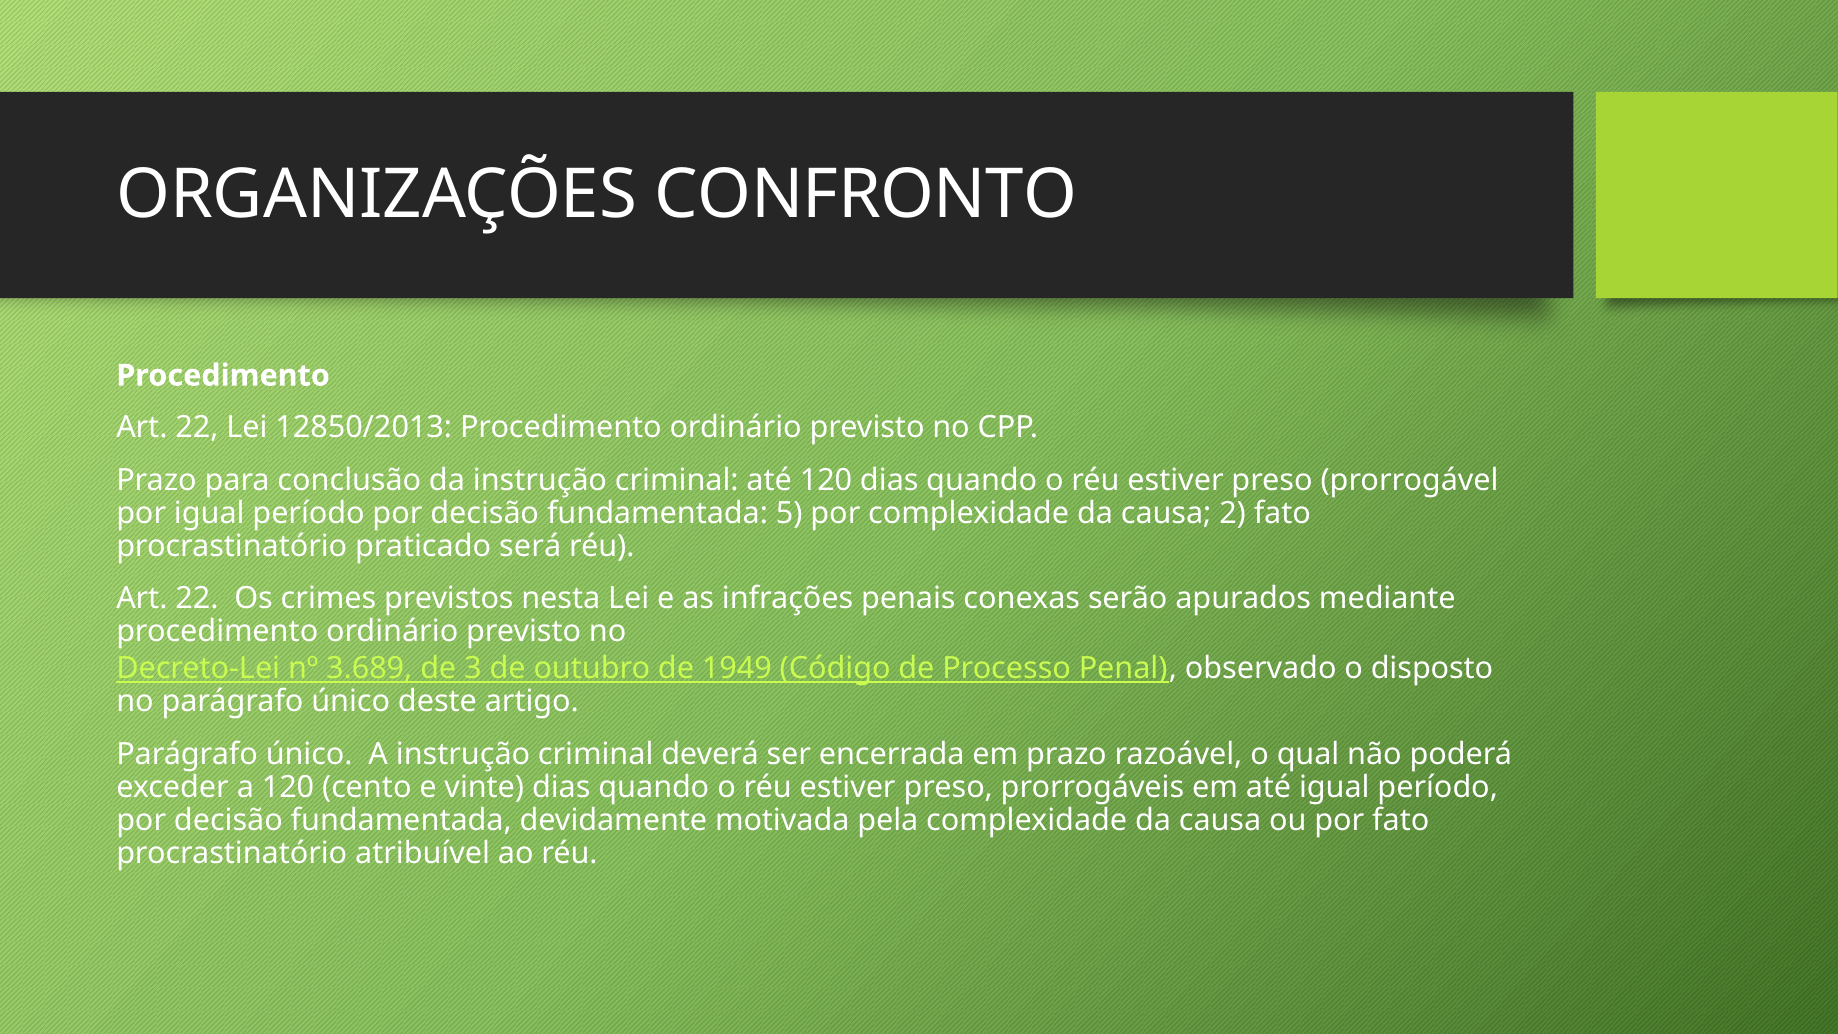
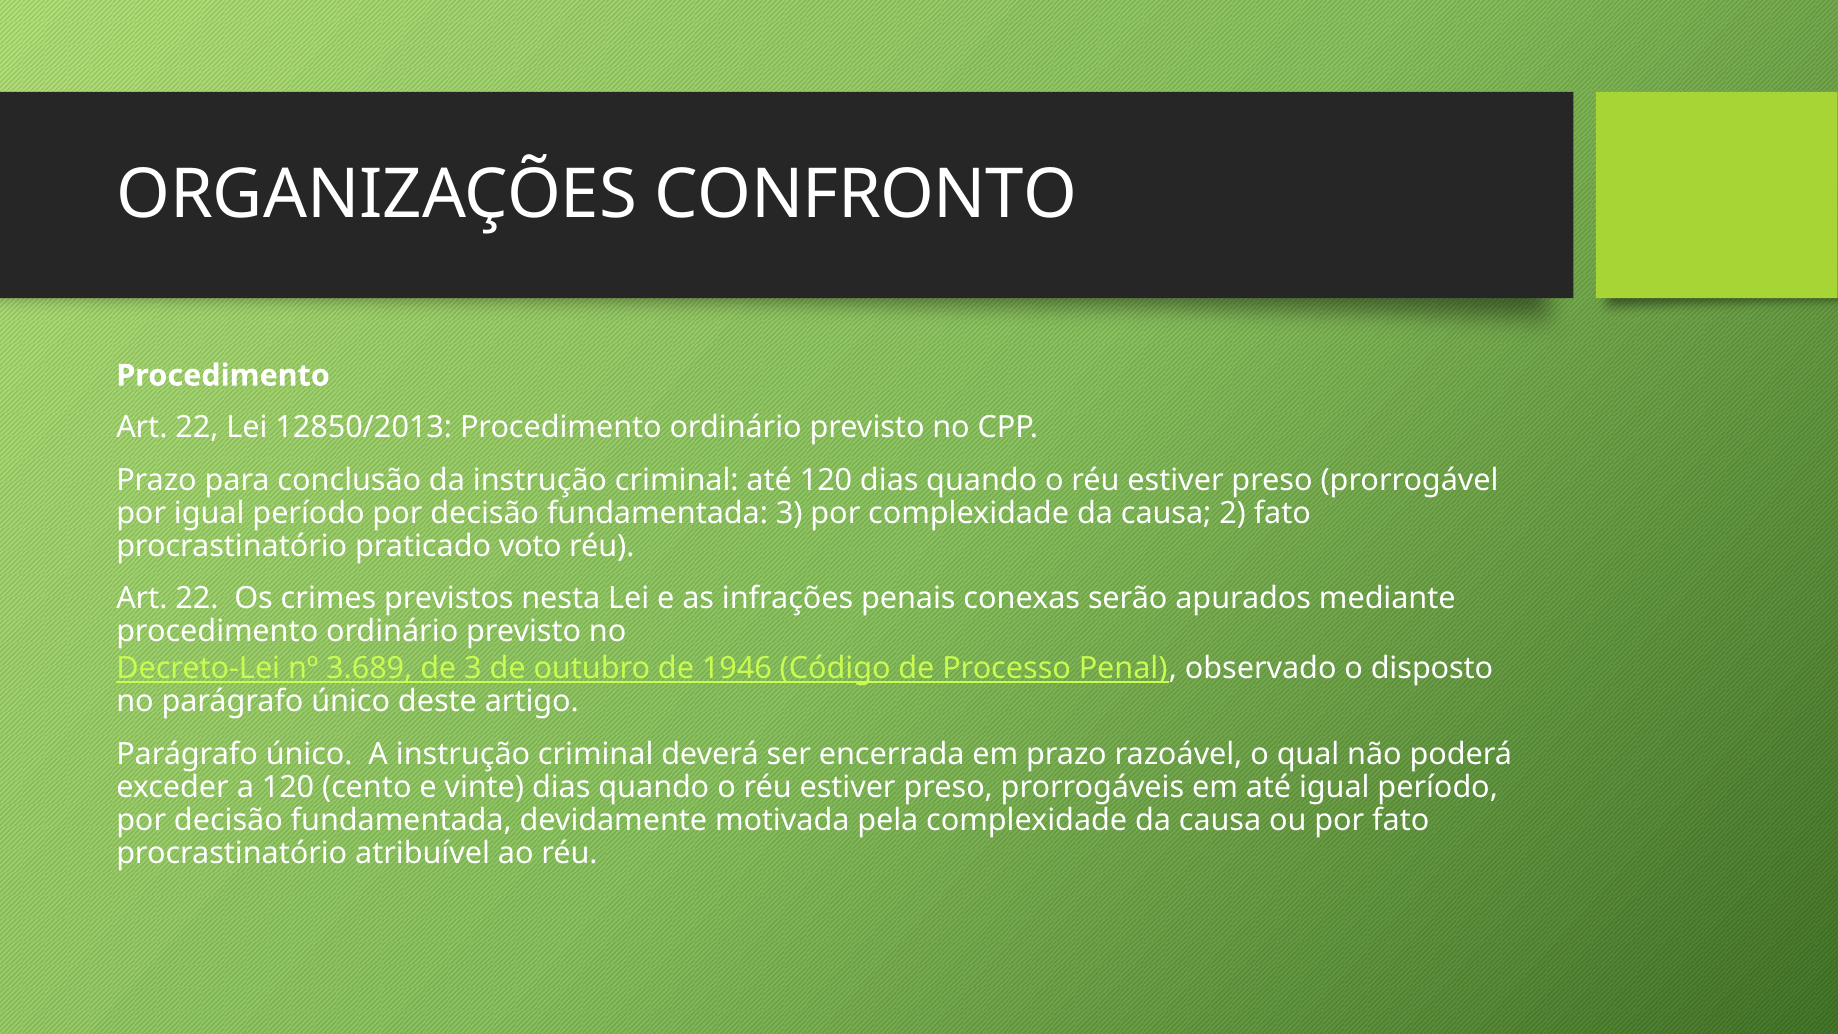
fundamentada 5: 5 -> 3 (789, 513)
será: será -> voto (530, 546)
1949: 1949 -> 1946 (737, 668)
